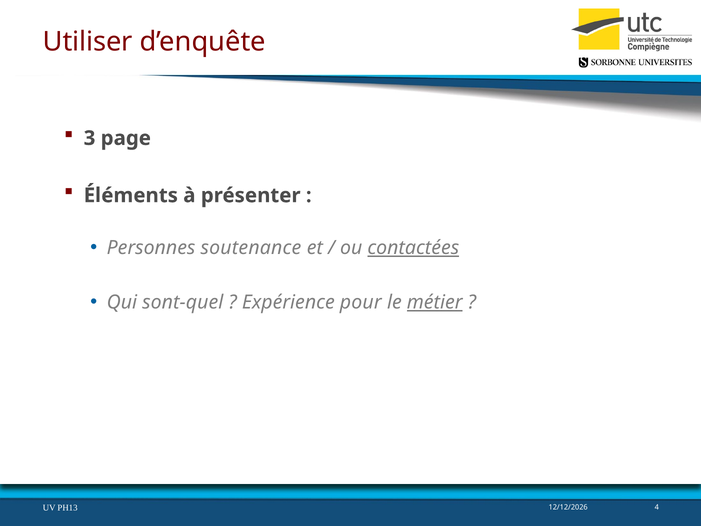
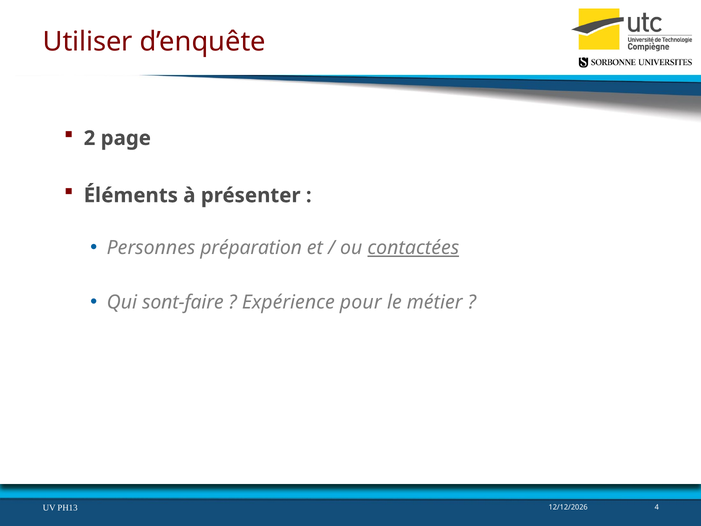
3: 3 -> 2 (90, 138)
soutenance: soutenance -> préparation (251, 248)
sont-quel: sont-quel -> sont-faire (183, 302)
métier underline: present -> none (435, 302)
